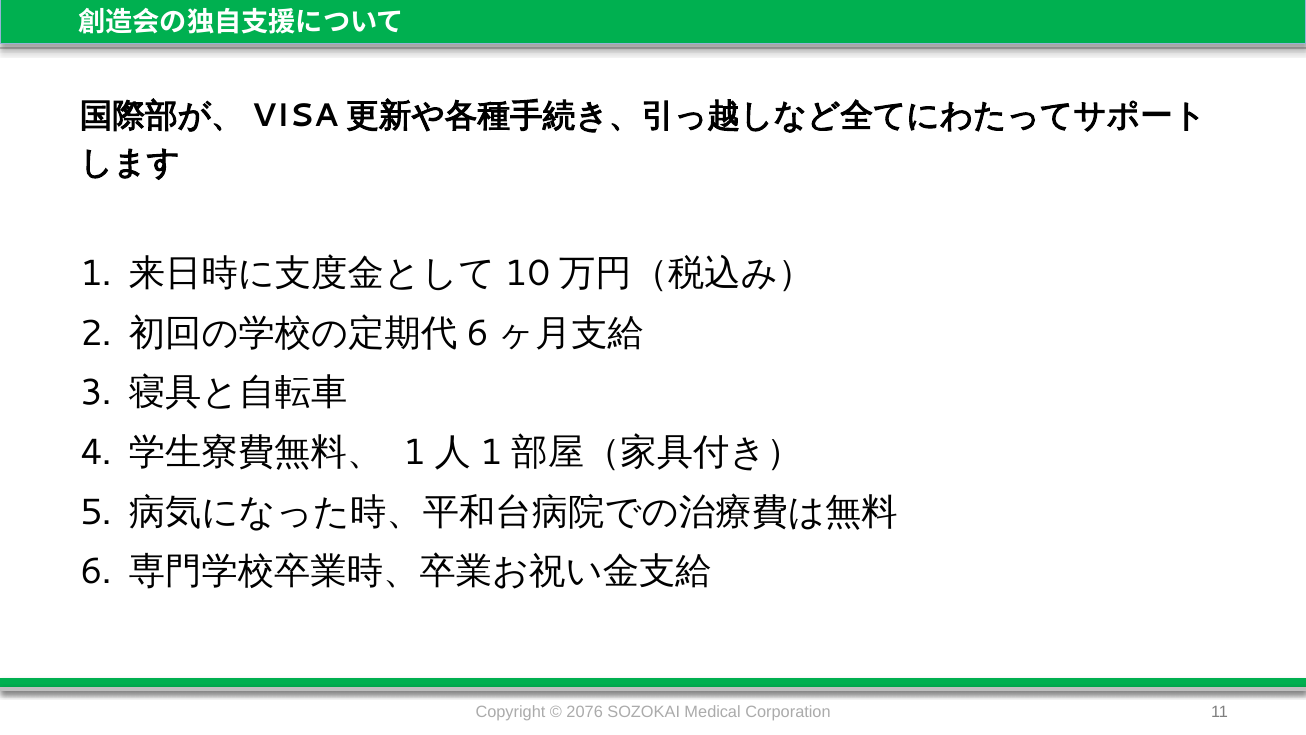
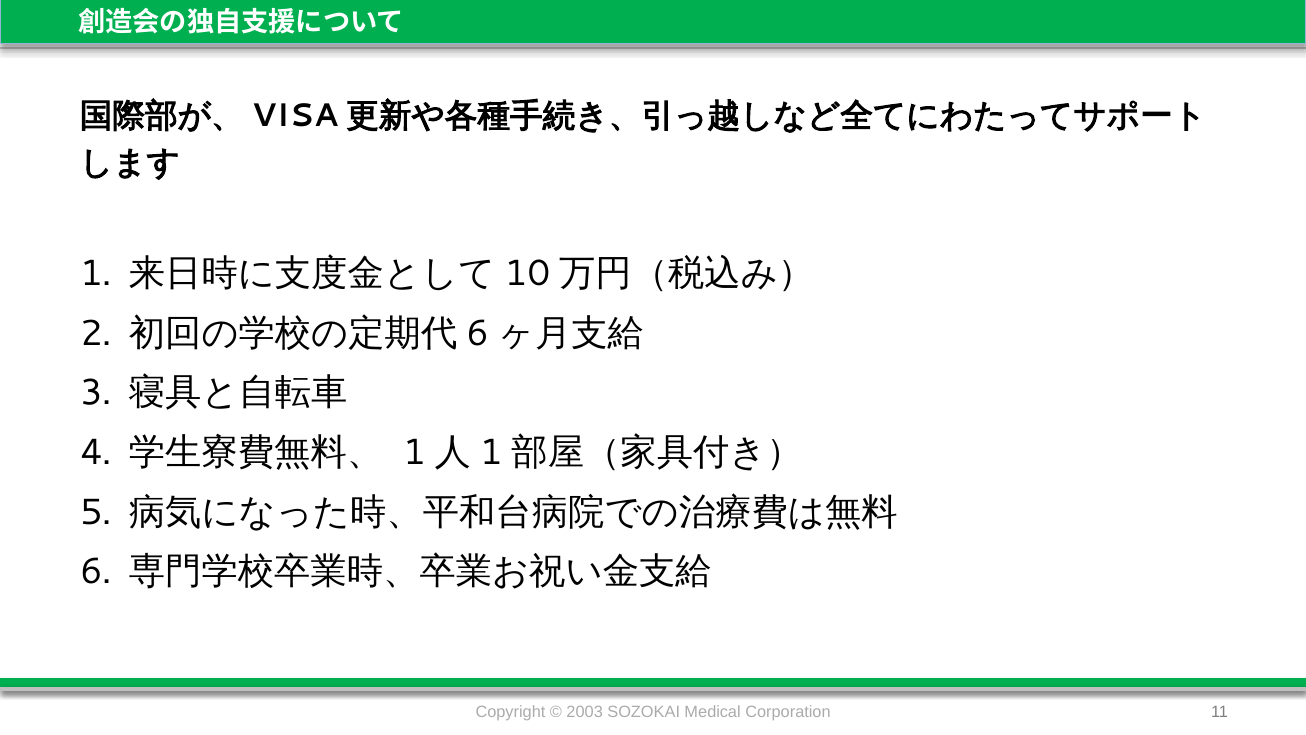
2076: 2076 -> 2003 (585, 711)
